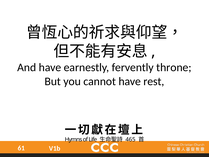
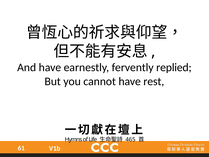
throne: throne -> replied (174, 67)
